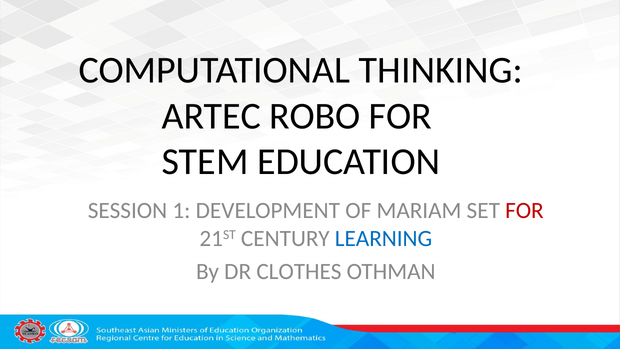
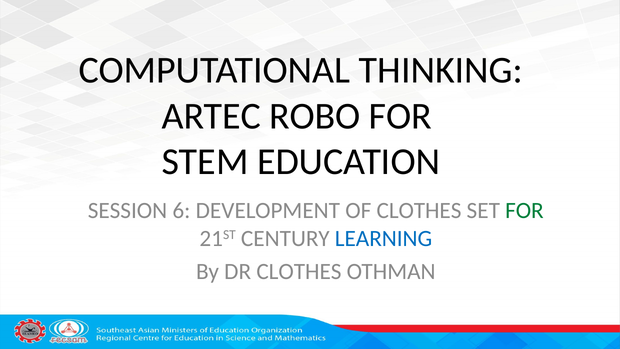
1: 1 -> 6 (181, 211)
OF MARIAM: MARIAM -> CLOTHES (419, 211)
FOR colour: red -> green (524, 211)
